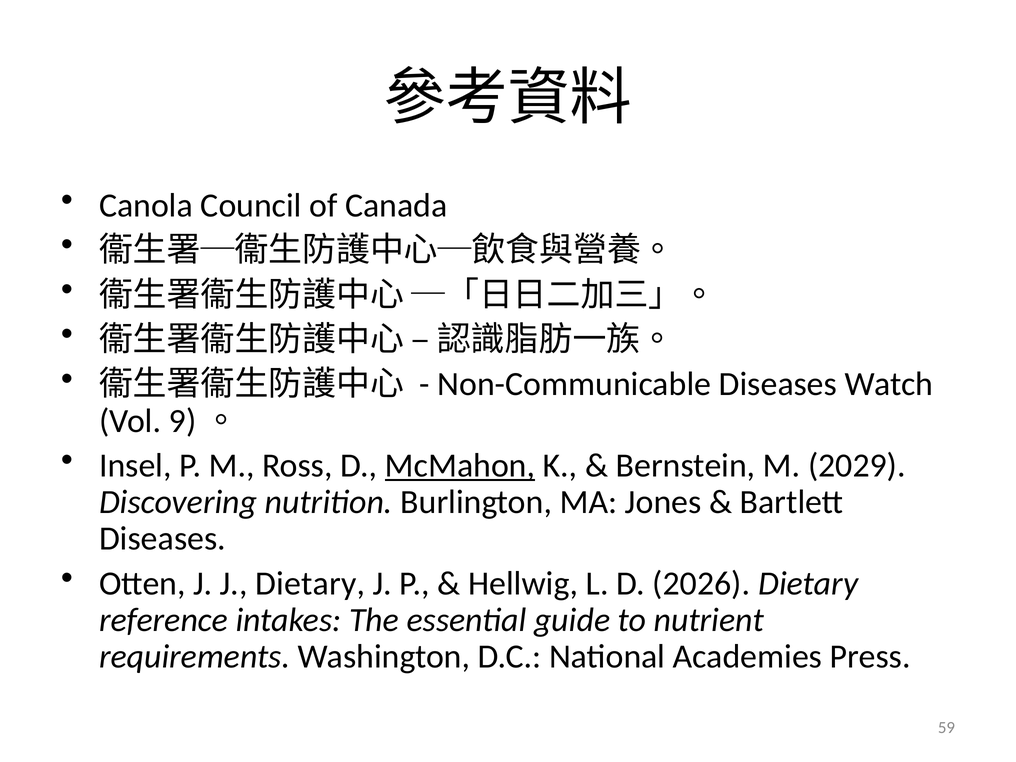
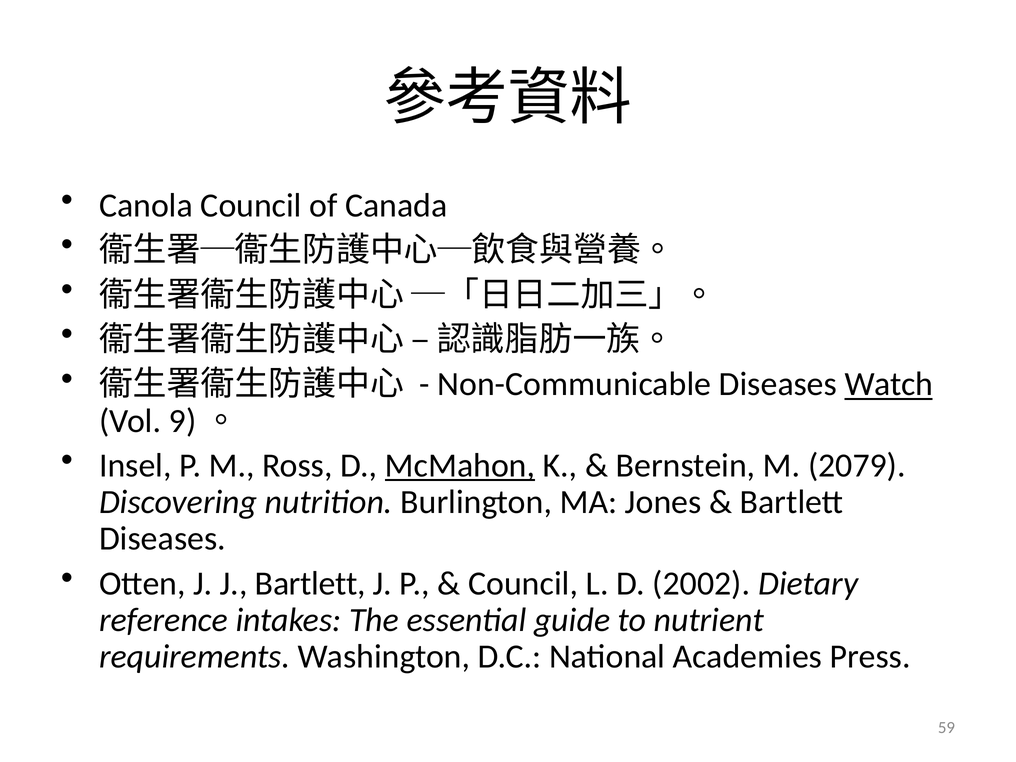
Watch underline: none -> present (889, 384)
2029: 2029 -> 2079 (857, 466)
J Dietary: Dietary -> Bartlett (310, 583)
Hellwig: Hellwig -> Council (523, 583)
2026: 2026 -> 2002 (701, 583)
